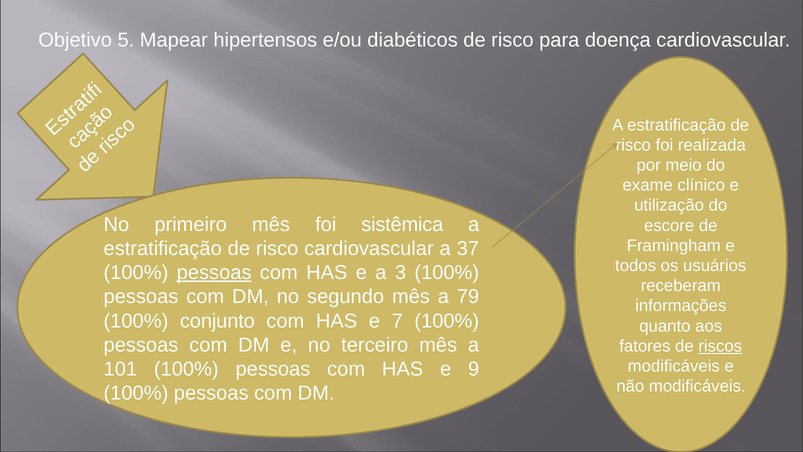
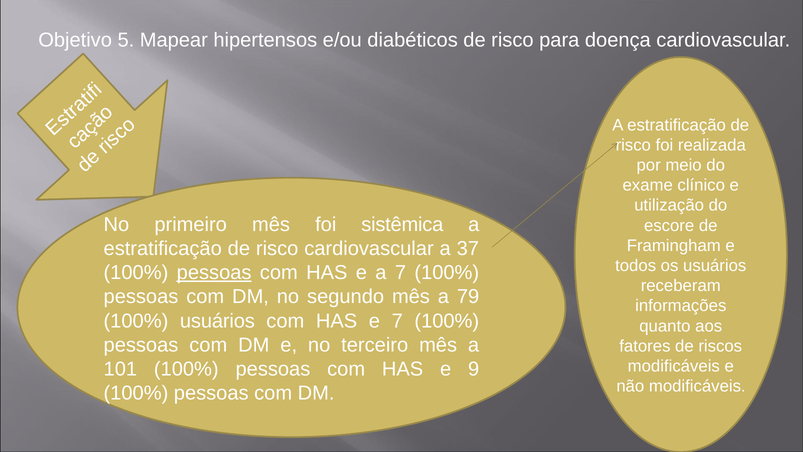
a 3: 3 -> 7 (400, 273)
100% conjunto: conjunto -> usuários (217, 321)
riscos underline: present -> none (720, 346)
